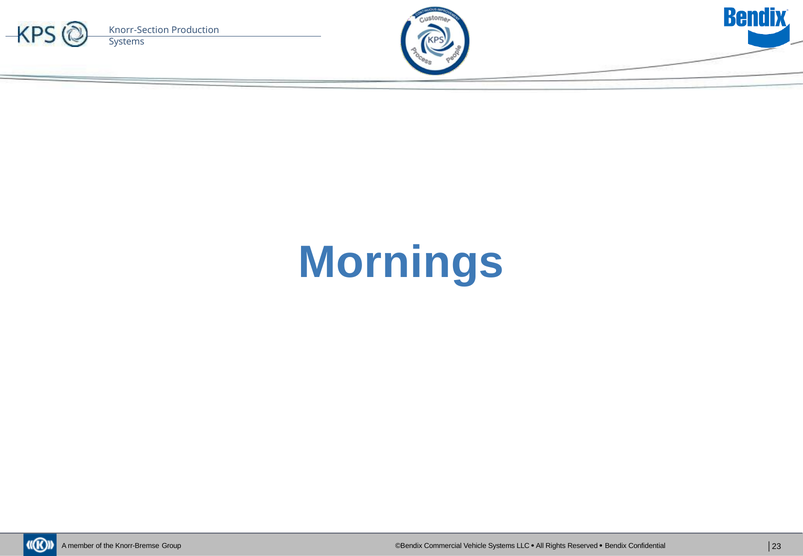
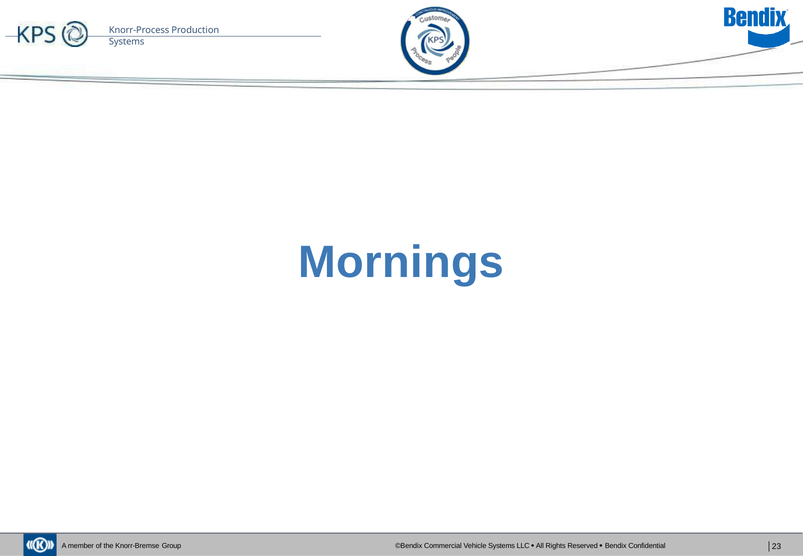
Knorr-Section: Knorr-Section -> Knorr-Process (139, 30)
